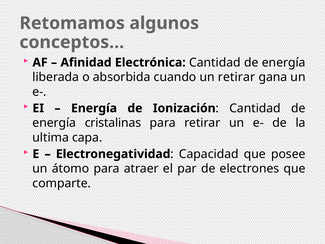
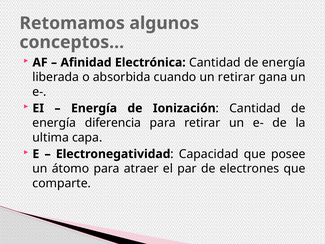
cristalinas: cristalinas -> diferencia (113, 123)
